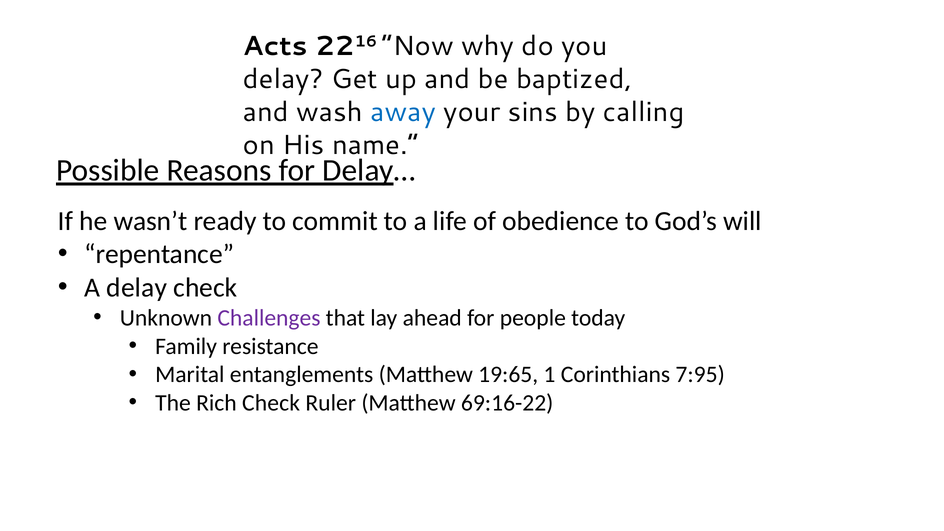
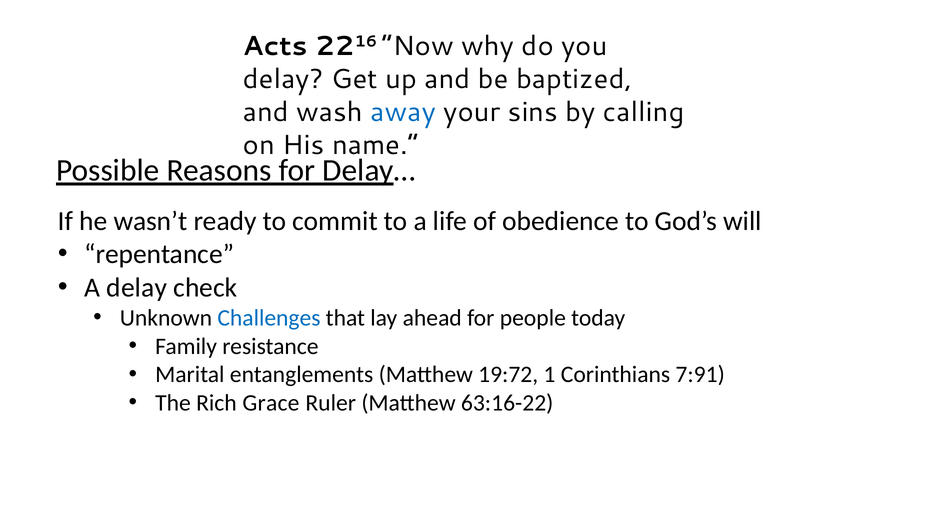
Challenges colour: purple -> blue (269, 318)
19:65: 19:65 -> 19:72 (508, 375)
7:95: 7:95 -> 7:91 (700, 375)
Rich Check: Check -> Grace (271, 403)
69:16-22: 69:16-22 -> 63:16-22 (507, 403)
